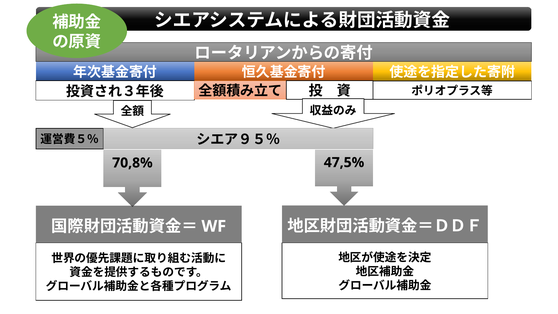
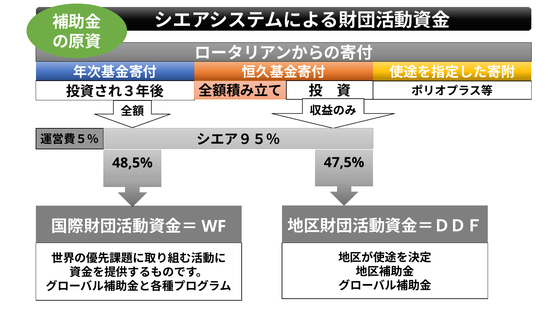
70,8%: 70,8% -> 48,5% (132, 163)
